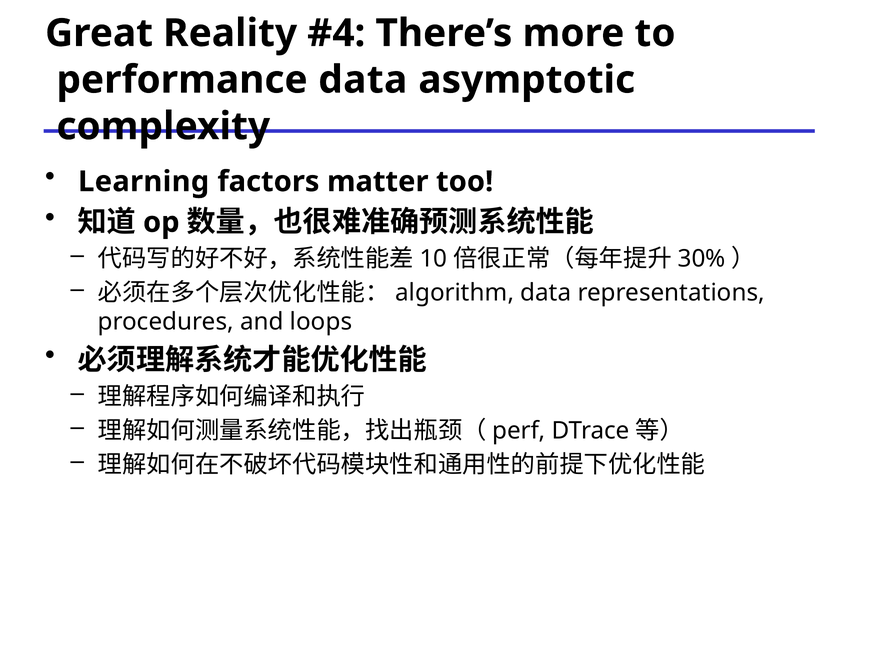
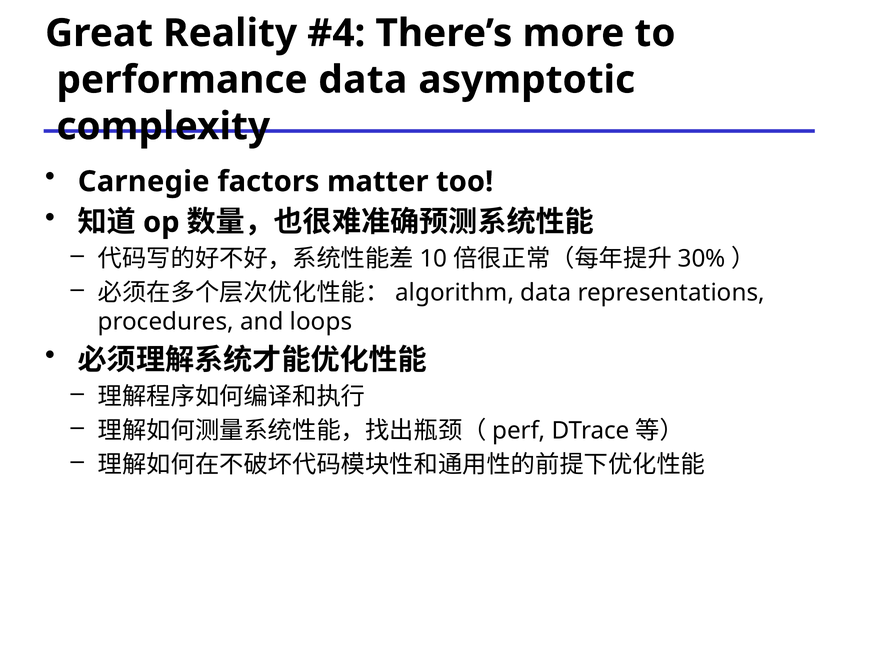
Learning: Learning -> Carnegie (144, 181)
